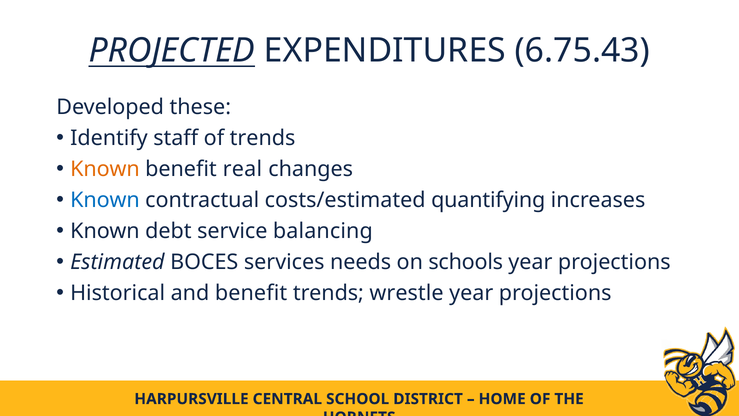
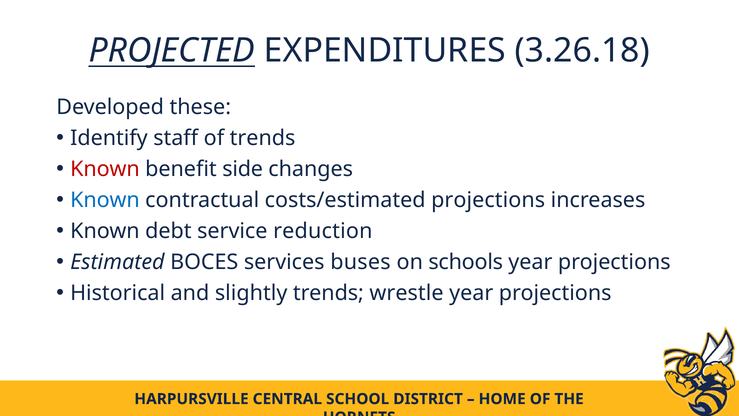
6.75.43: 6.75.43 -> 3.26.18 (582, 51)
Known colour: orange -> red (105, 169)
real: real -> side (243, 169)
costs/estimated quantifying: quantifying -> projections (488, 200)
balancing: balancing -> reduction (323, 231)
needs: needs -> buses (360, 262)
and benefit: benefit -> slightly (251, 293)
